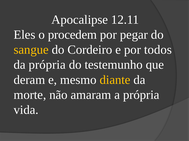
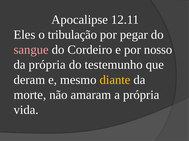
procedem: procedem -> tribulação (72, 35)
sangue colour: yellow -> pink (31, 50)
todos: todos -> nosso (158, 50)
